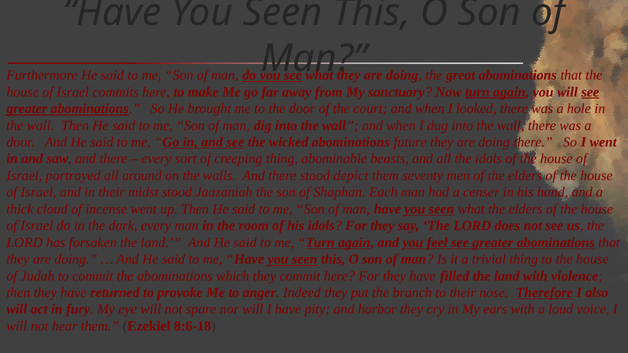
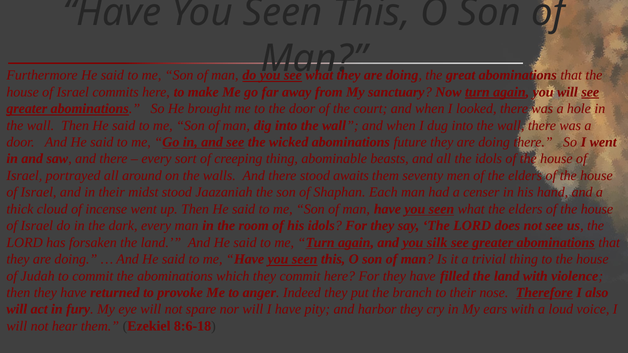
depict: depict -> awaits (351, 176)
feel: feel -> silk (437, 243)
